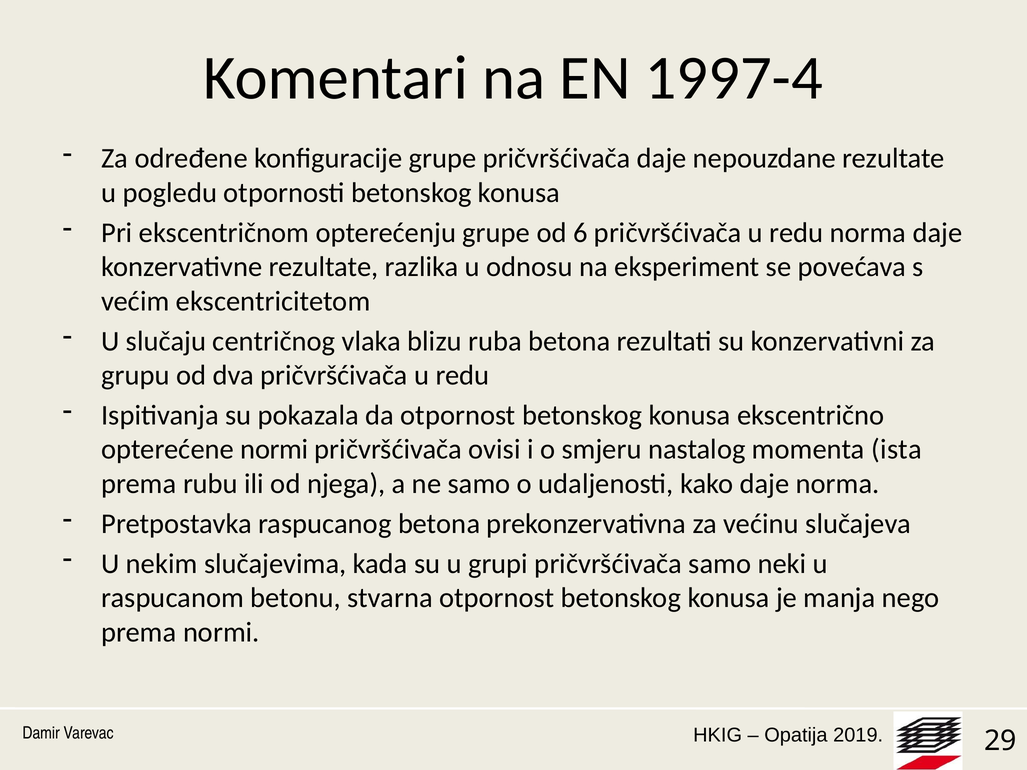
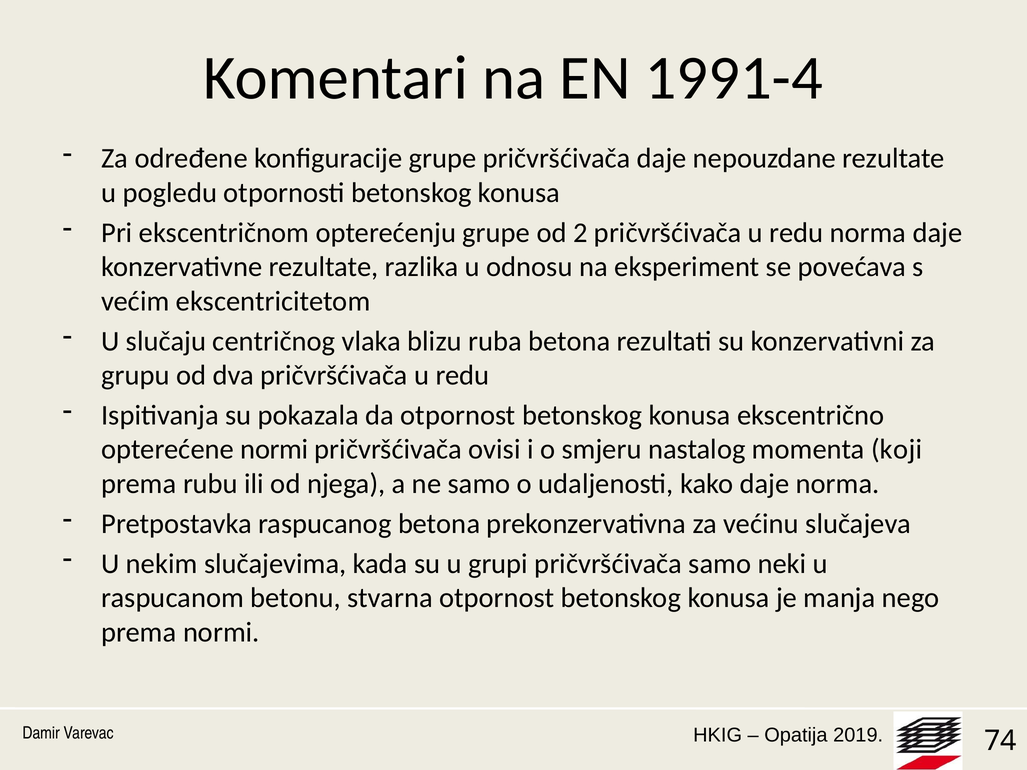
1997-4: 1997-4 -> 1991-4 (734, 78)
6: 6 -> 2 (580, 233)
ista: ista -> koji (897, 450)
29: 29 -> 74 (1000, 741)
